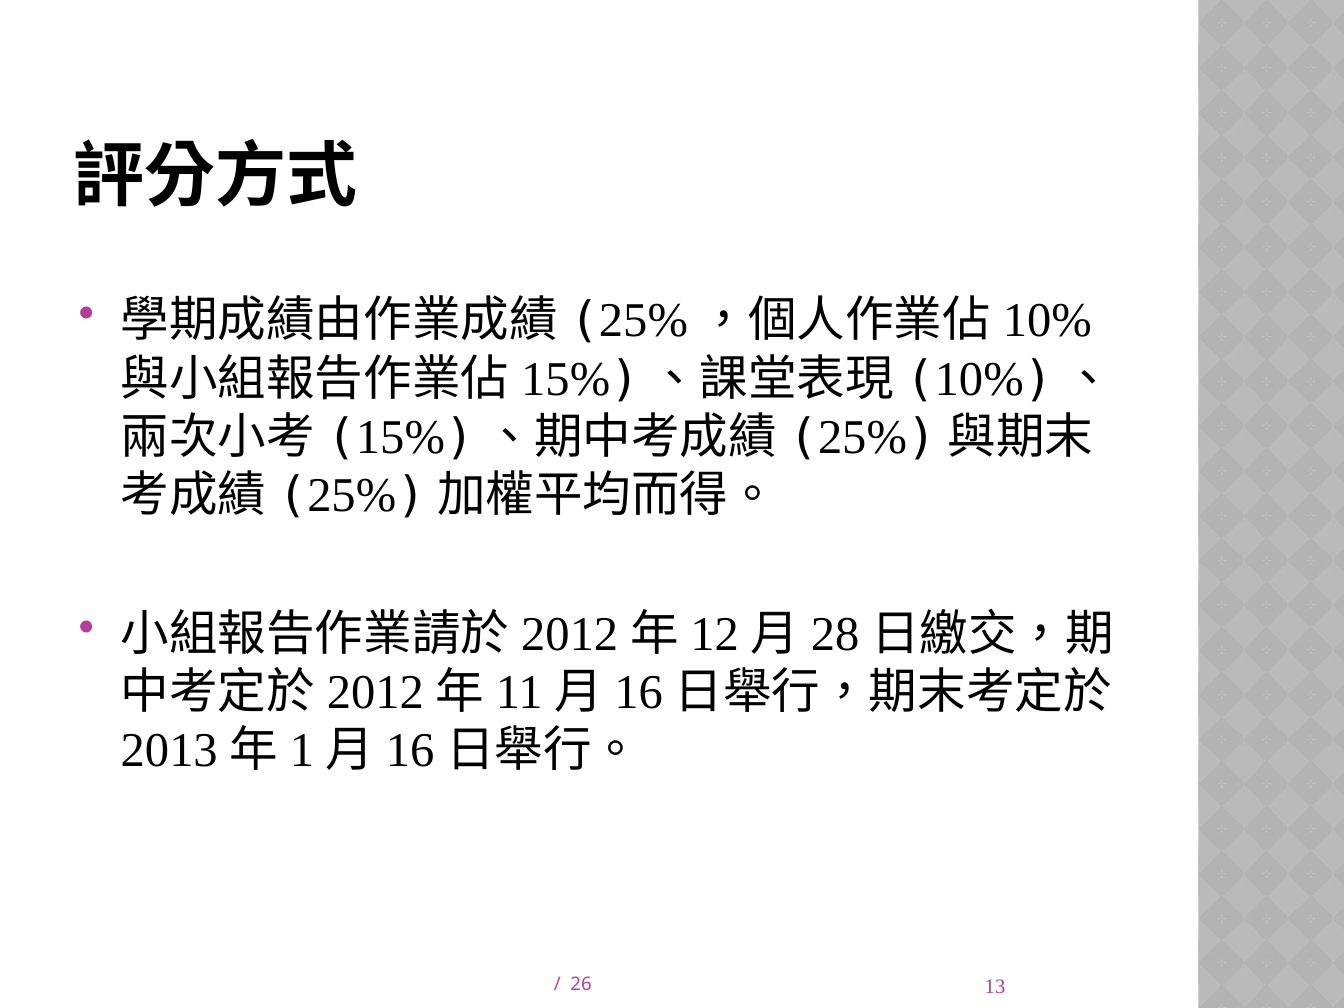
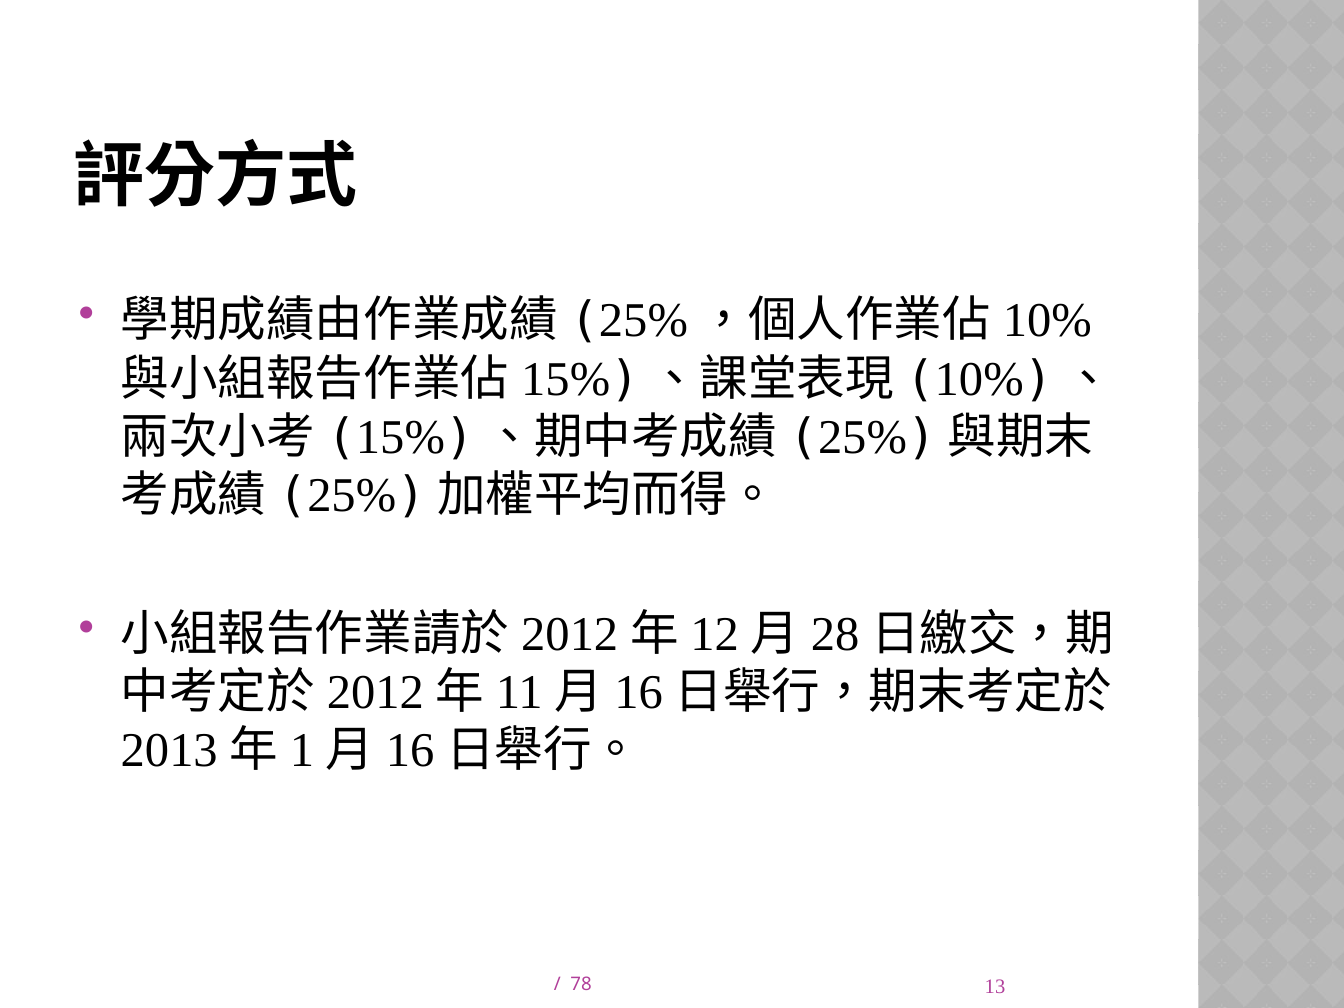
26: 26 -> 78 (581, 985)
